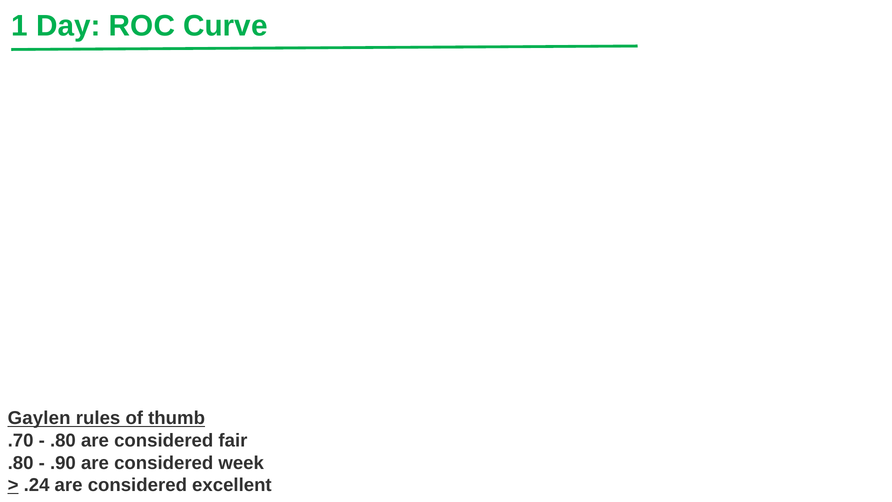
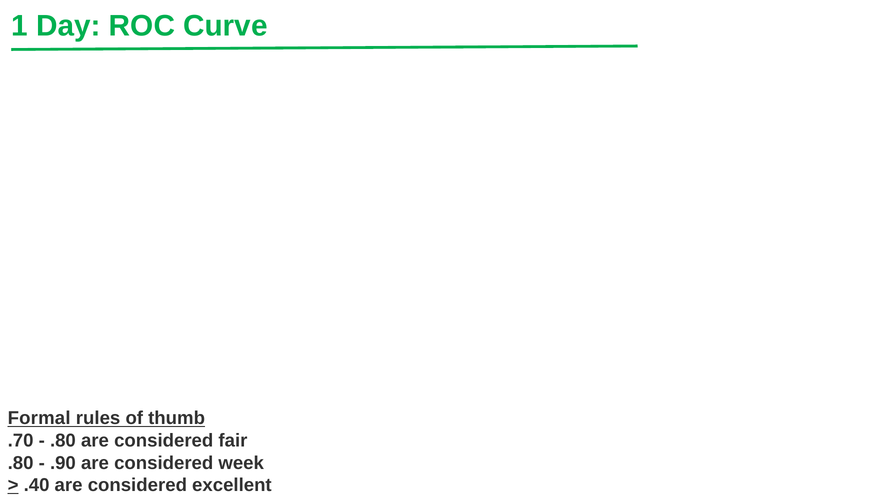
Gaylen: Gaylen -> Formal (39, 418)
.24: .24 -> .40 (37, 485)
